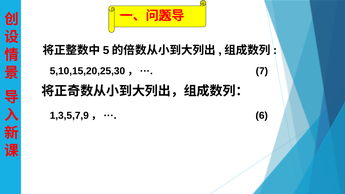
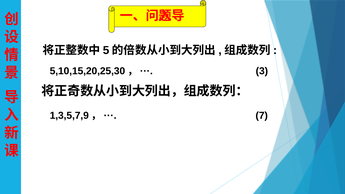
7: 7 -> 3 (262, 71)
6: 6 -> 7 (262, 116)
